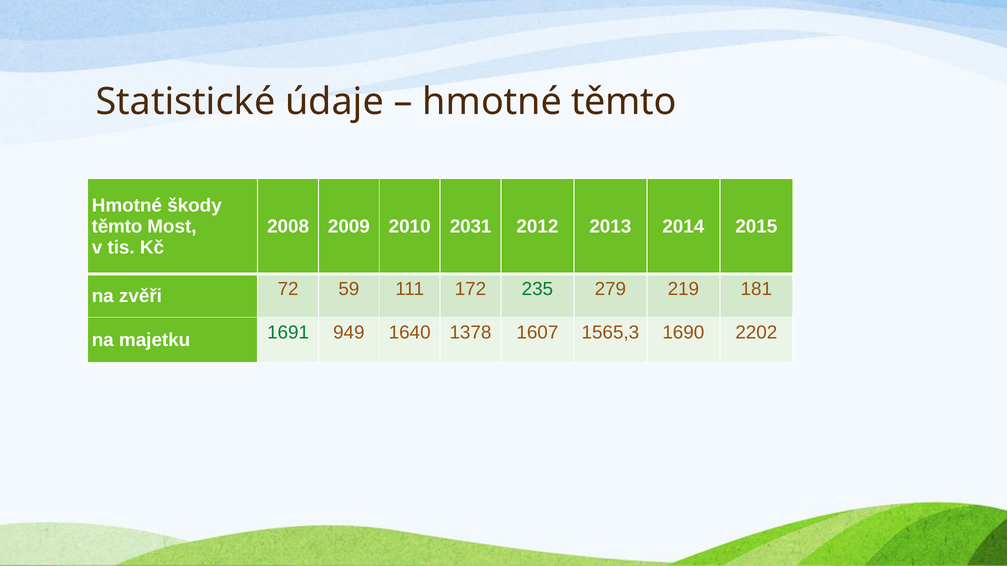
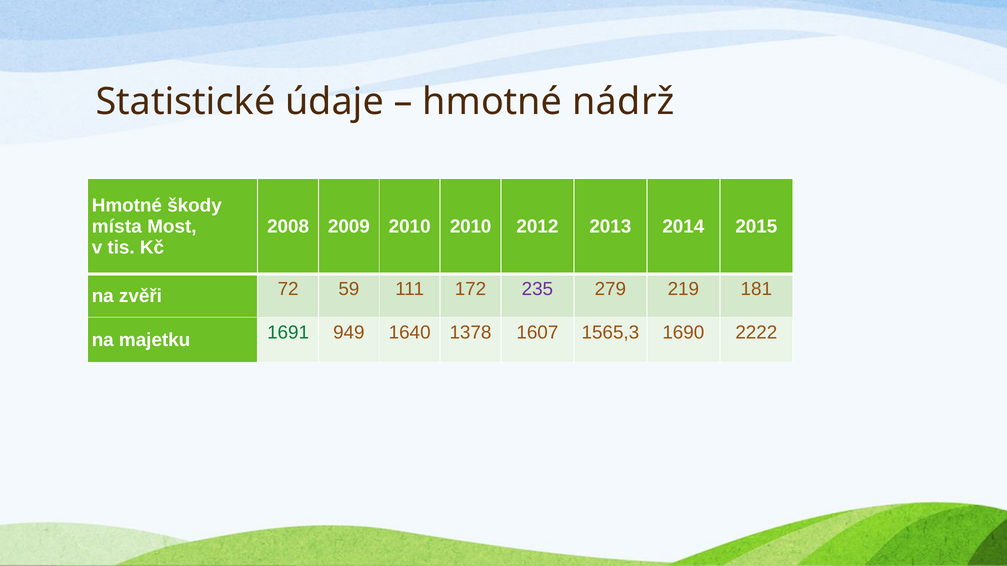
hmotné těmto: těmto -> nádrž (623, 102)
těmto: těmto -> místa (117, 227)
2010 2031: 2031 -> 2010 (471, 227)
235 colour: green -> purple (537, 289)
2202: 2202 -> 2222 (756, 333)
